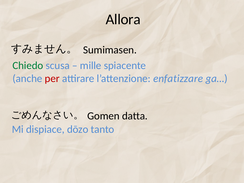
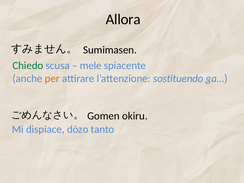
mille: mille -> mele (91, 65)
per colour: red -> orange (52, 78)
enfatizzare: enfatizzare -> sostituendo (178, 78)
datta: datta -> okiru (135, 116)
